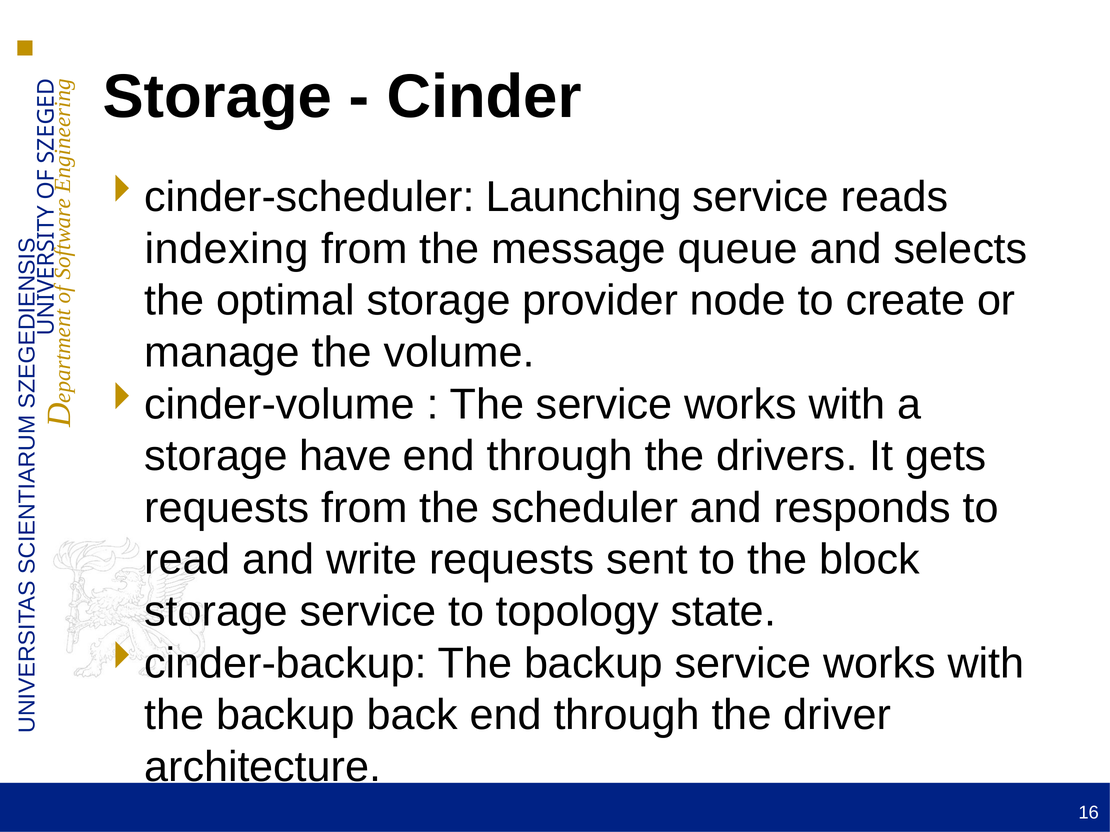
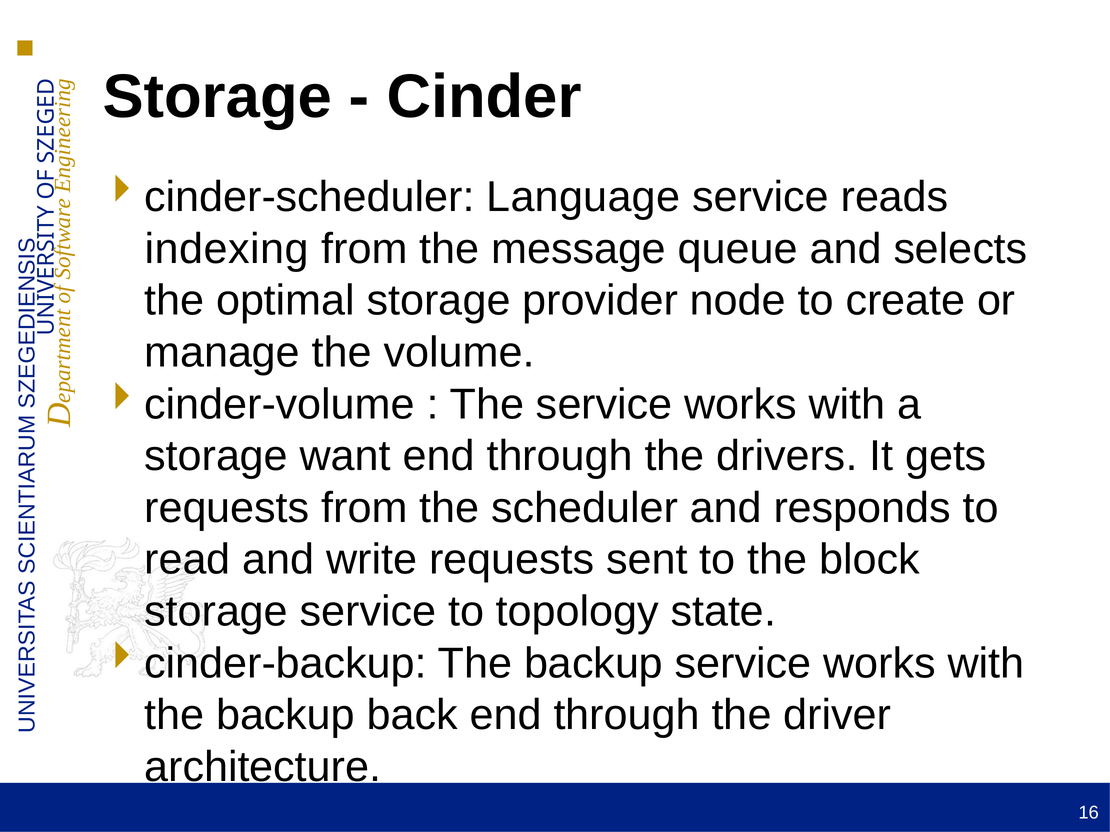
Launching: Launching -> Language (583, 197)
have: have -> want (345, 456)
